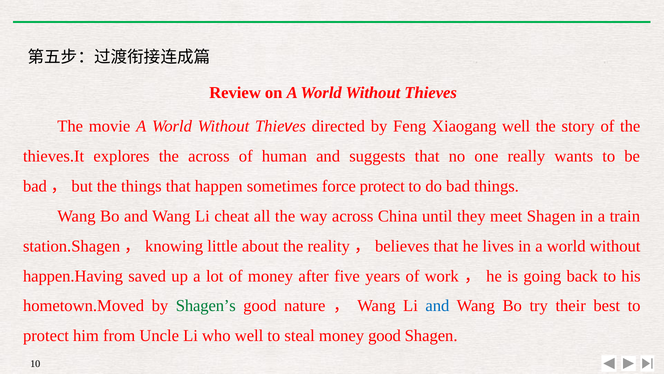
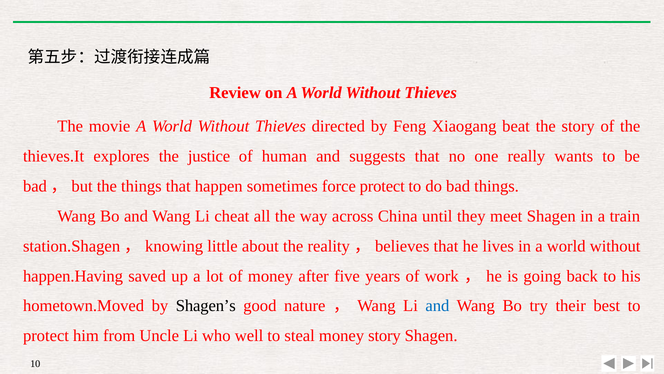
Xiaogang well: well -> beat (516, 126)
the across: across -> justice (209, 156)
Shagen’s colour: green -> black (206, 306)
money good: good -> story (384, 335)
